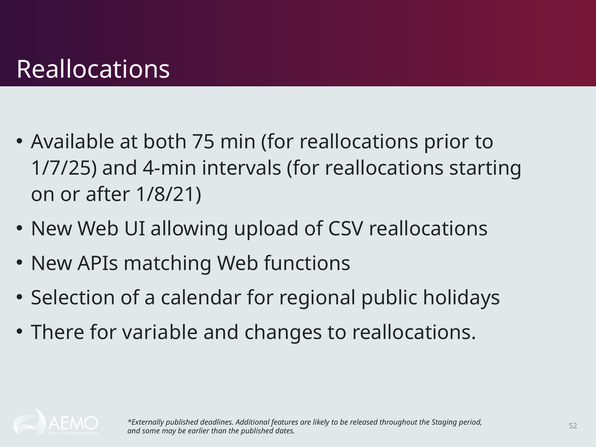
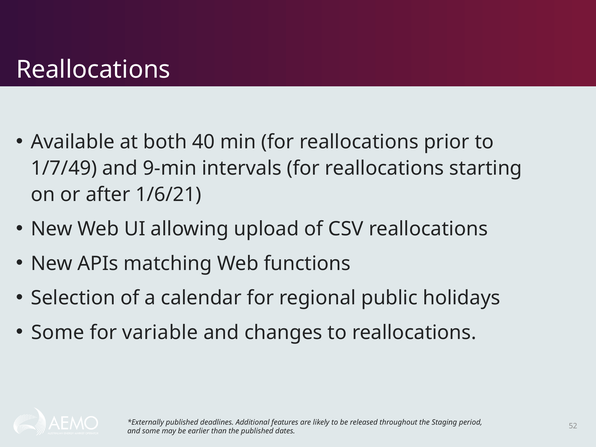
75: 75 -> 40 (204, 142)
1/7/25: 1/7/25 -> 1/7/49 (64, 168)
4-min: 4-min -> 9-min (170, 168)
1/8/21: 1/8/21 -> 1/6/21 (168, 195)
There: There -> Some (58, 332)
